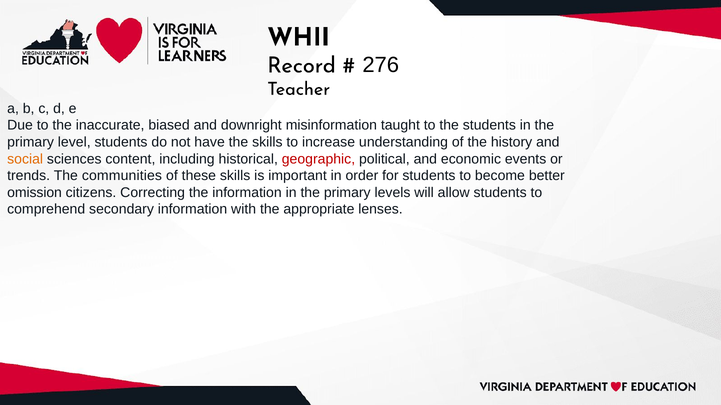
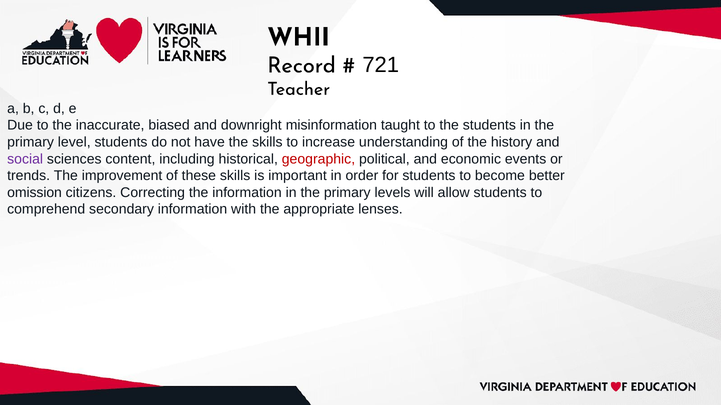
276: 276 -> 721 (381, 65)
social colour: orange -> purple (25, 159)
communities: communities -> improvement (122, 176)
